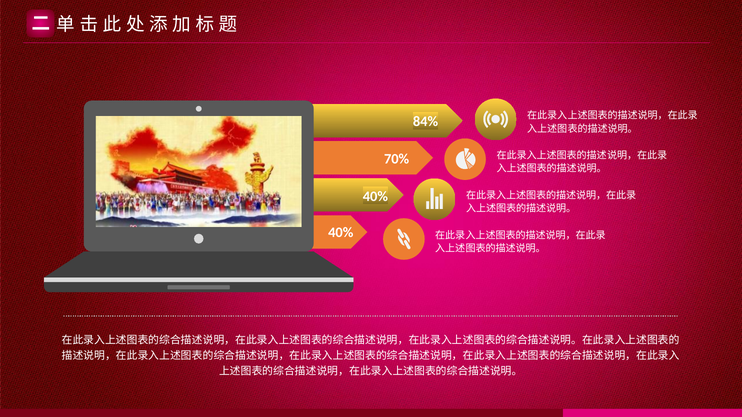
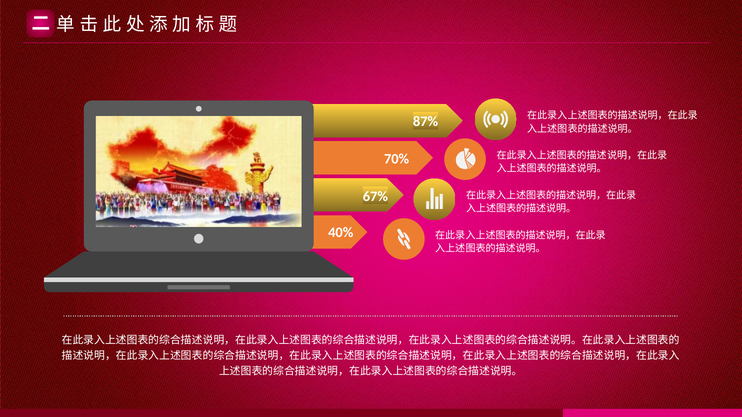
84%: 84% -> 87% (425, 122)
40%: 40% -> 67% (375, 196)
